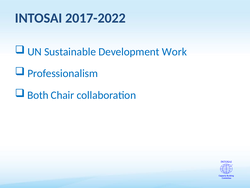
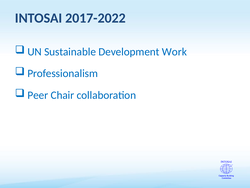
Both: Both -> Peer (38, 95)
